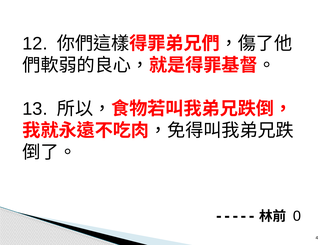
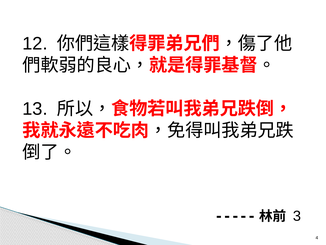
0: 0 -> 3 (297, 216)
